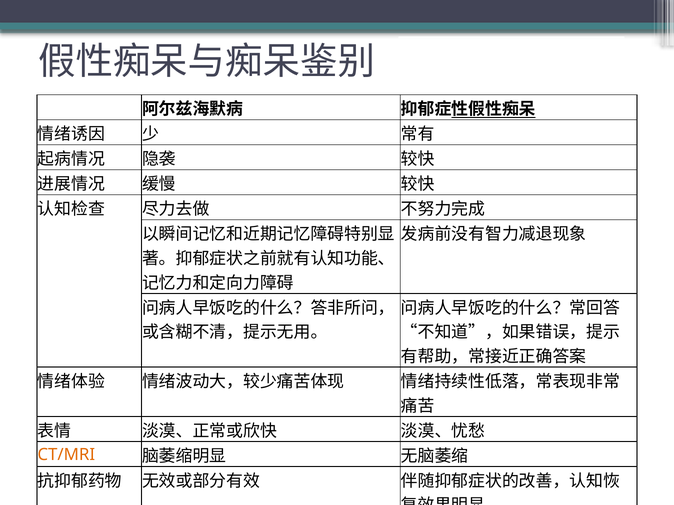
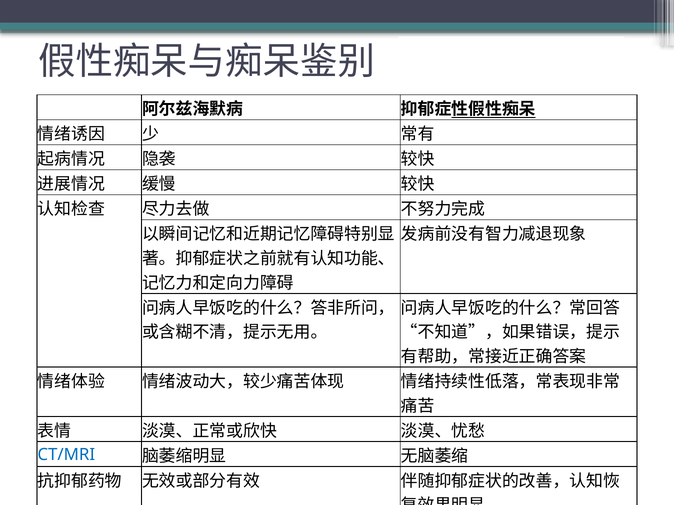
CT/MRI colour: orange -> blue (66, 455)
